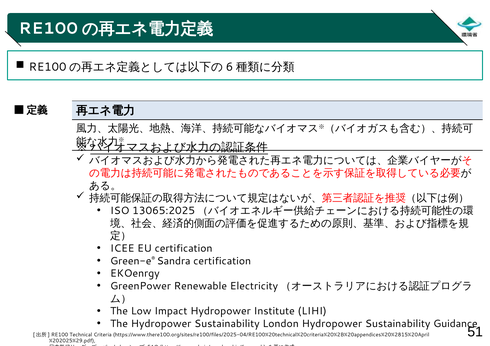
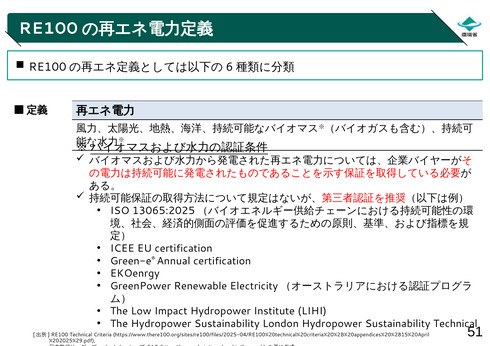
Sandra: Sandra -> Annual (174, 261)
Sustainability Guidance: Guidance -> Technical (455, 324)
